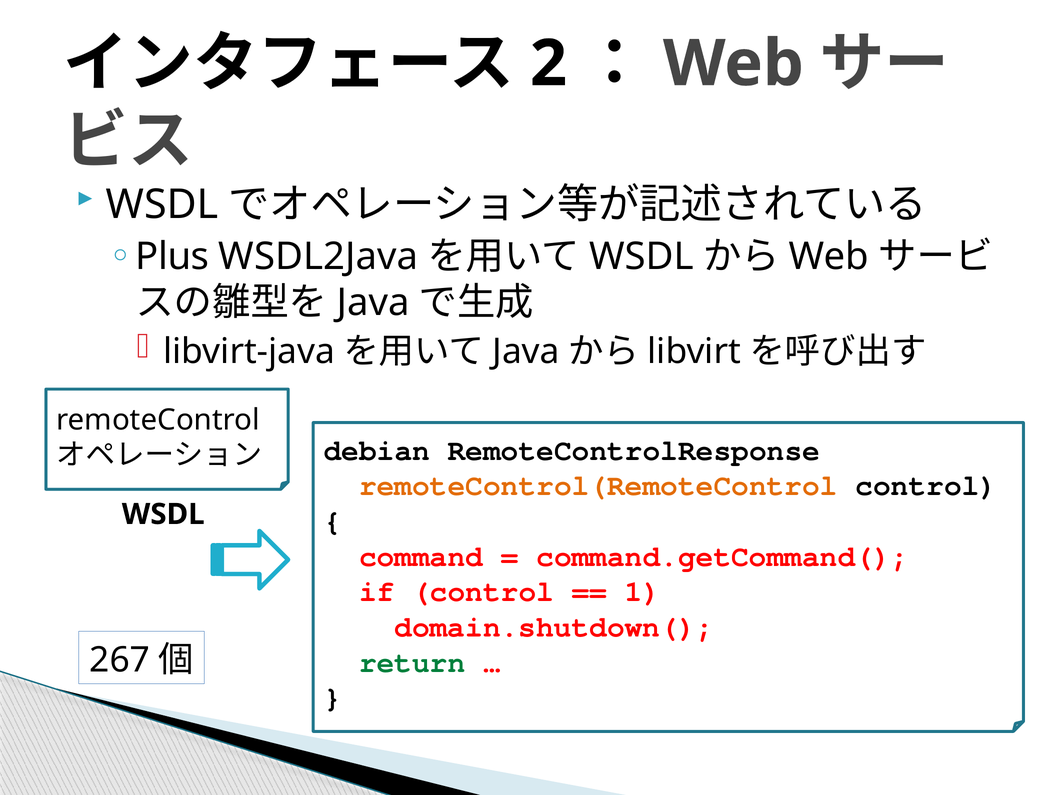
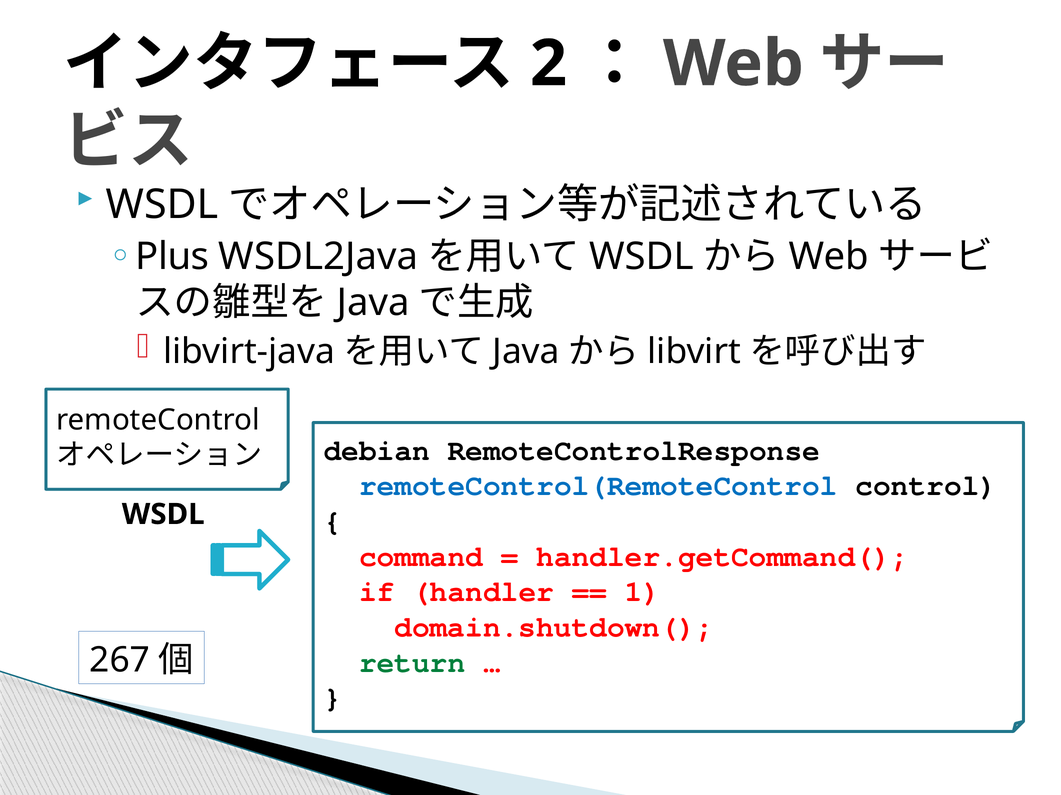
remoteControl(RemoteControl colour: orange -> blue (598, 486)
command.getCommand(: command.getCommand( -> handler.getCommand( (722, 557)
if control: control -> handler (483, 592)
